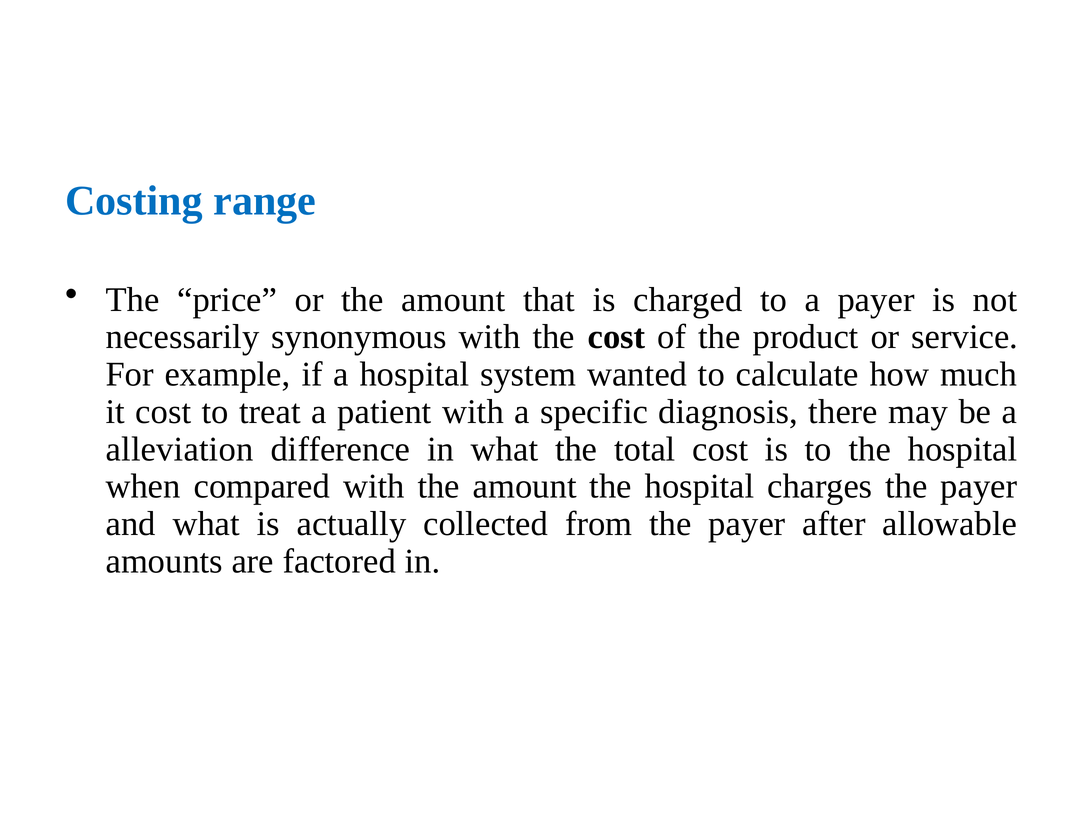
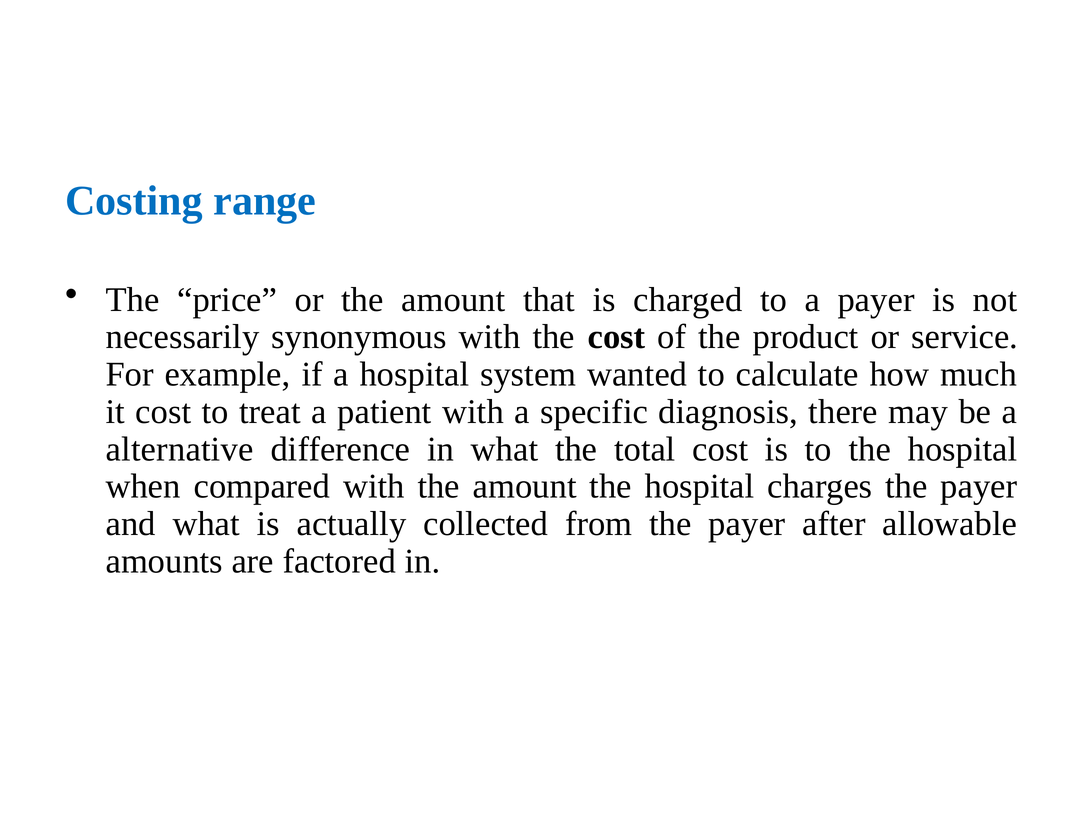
alleviation: alleviation -> alternative (180, 449)
